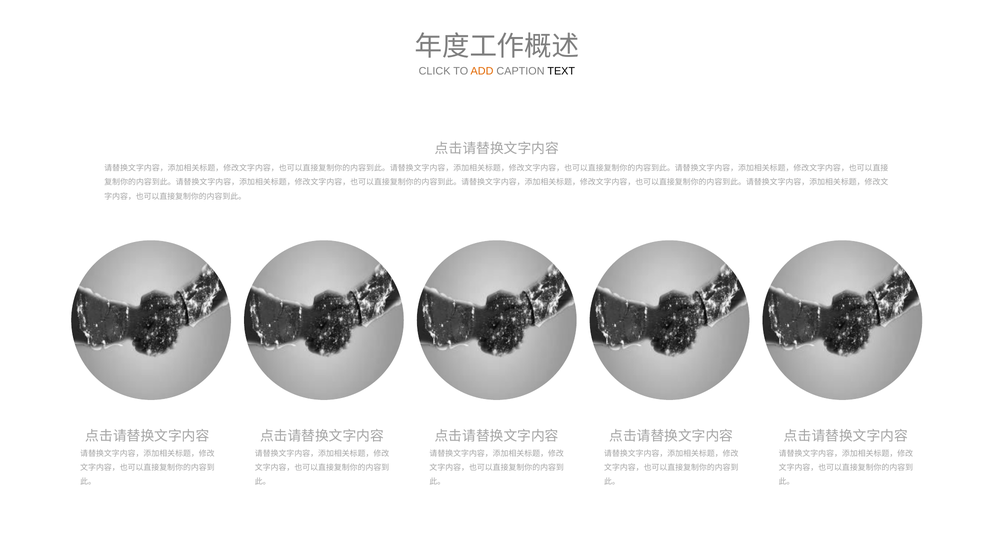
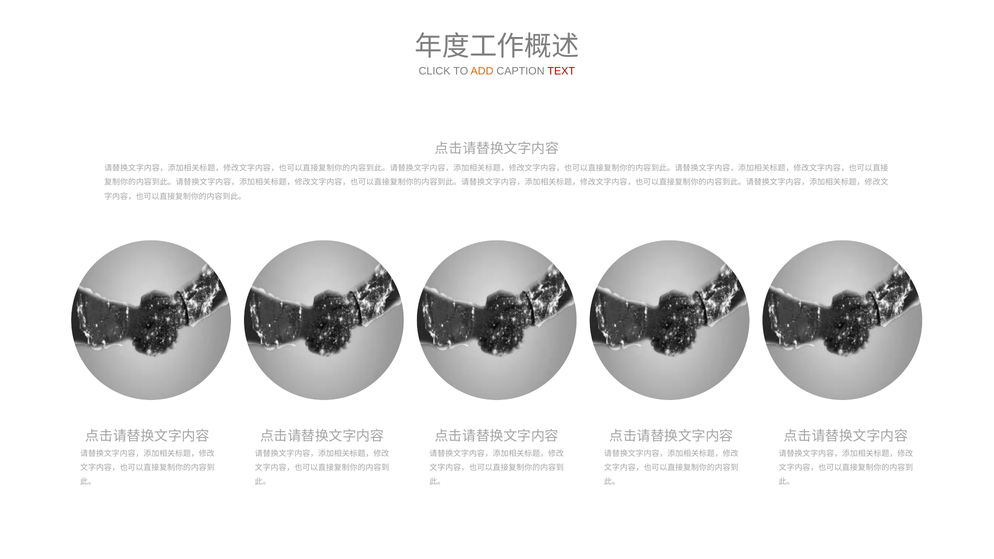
TEXT colour: black -> red (561, 71)
